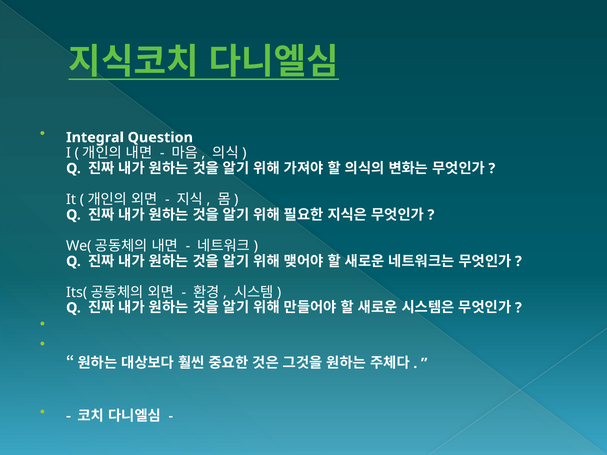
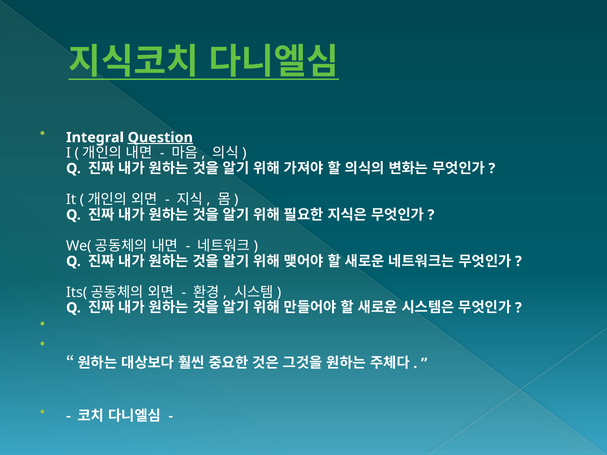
Question underline: none -> present (160, 138)
